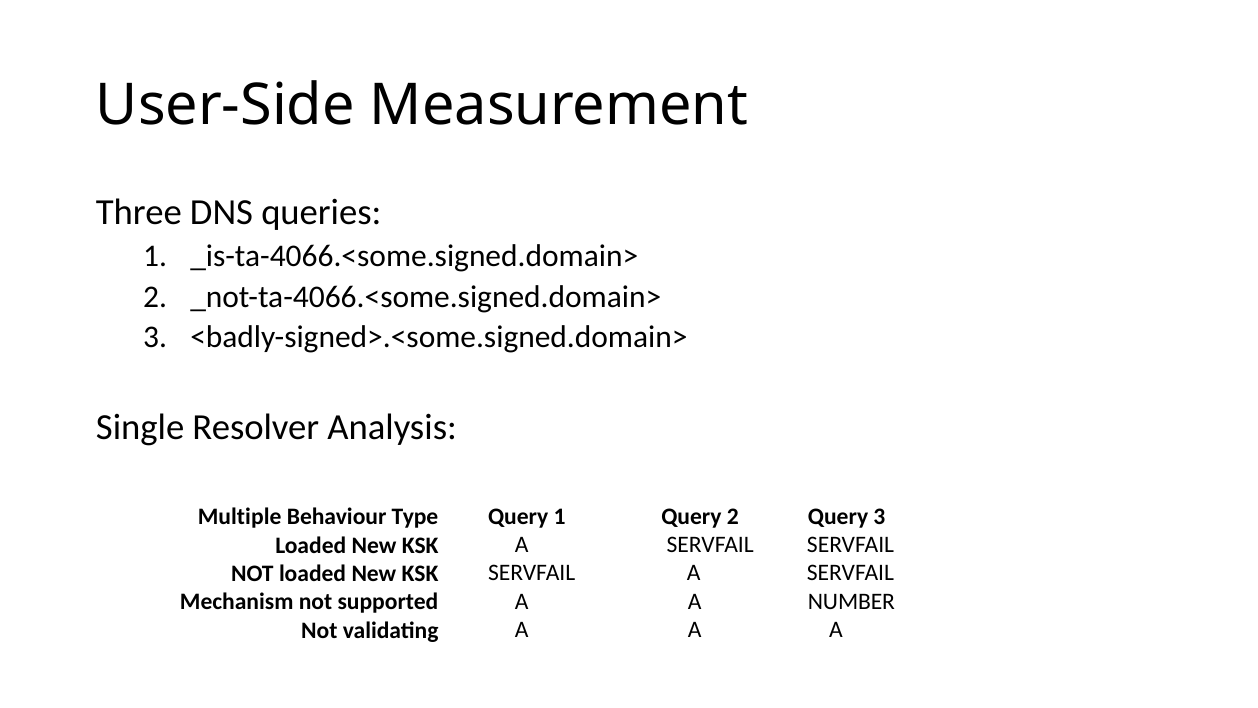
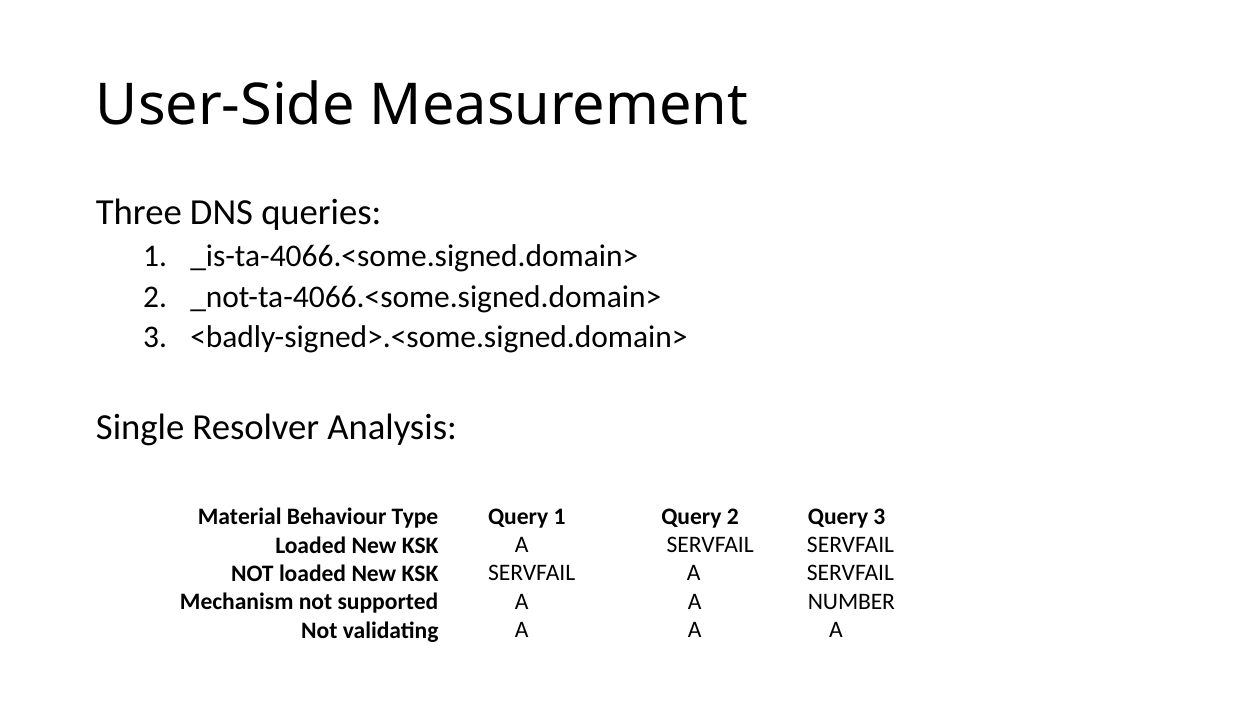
Multiple: Multiple -> Material (240, 517)
